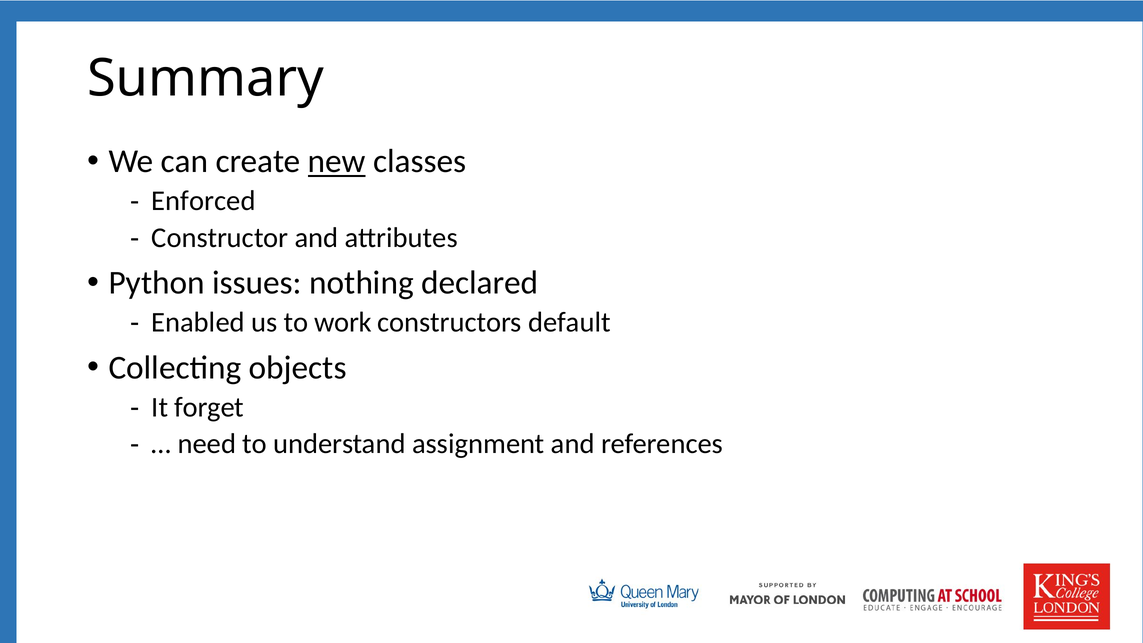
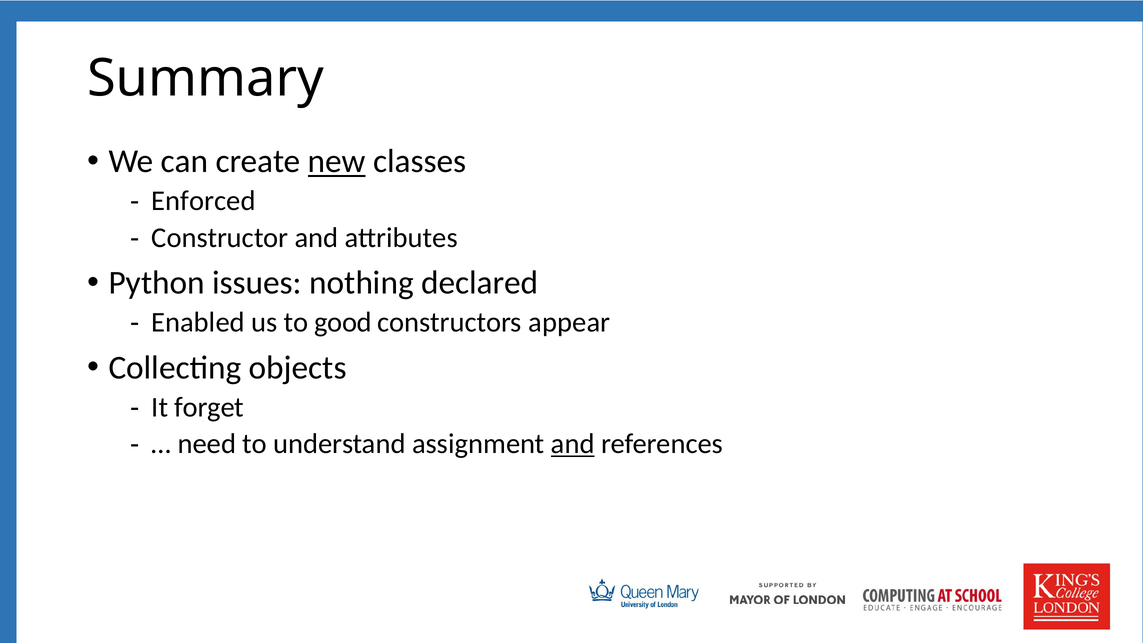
work: work -> good (343, 322)
default: default -> appear (569, 322)
and underline: none -> present (573, 444)
